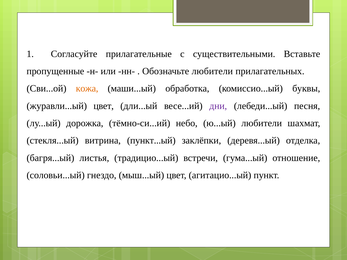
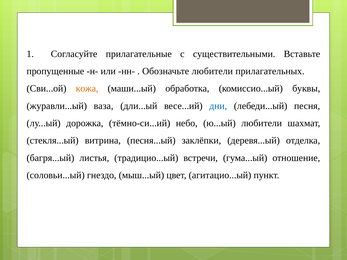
журавли...ый цвет: цвет -> ваза (104, 106)
дни colour: purple -> blue (218, 106)
пункт...ый: пункт...ый -> песня...ый (151, 141)
